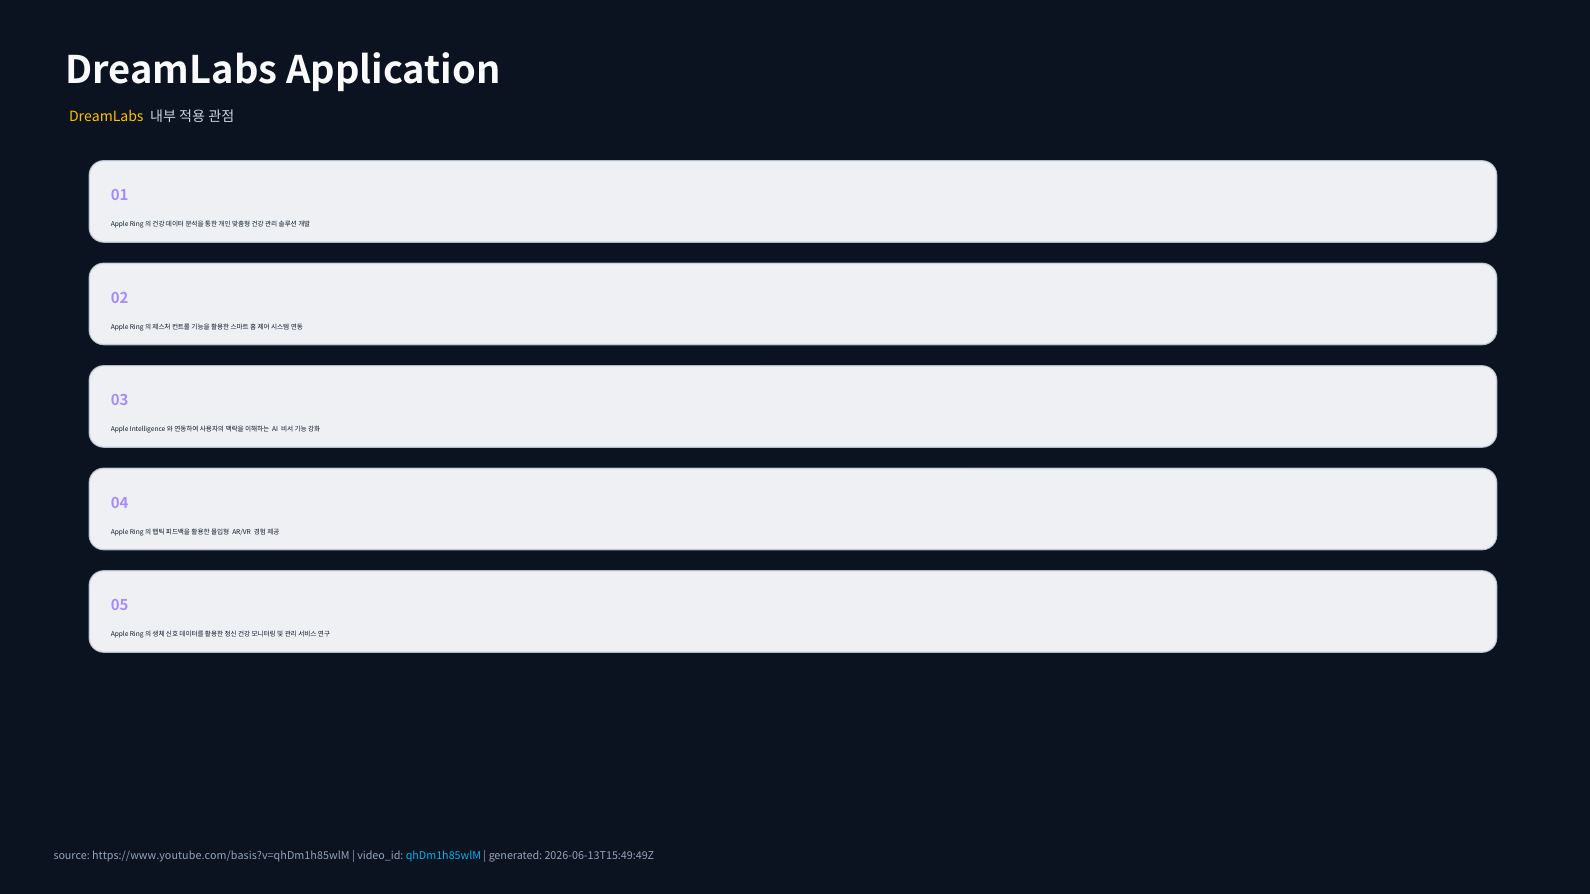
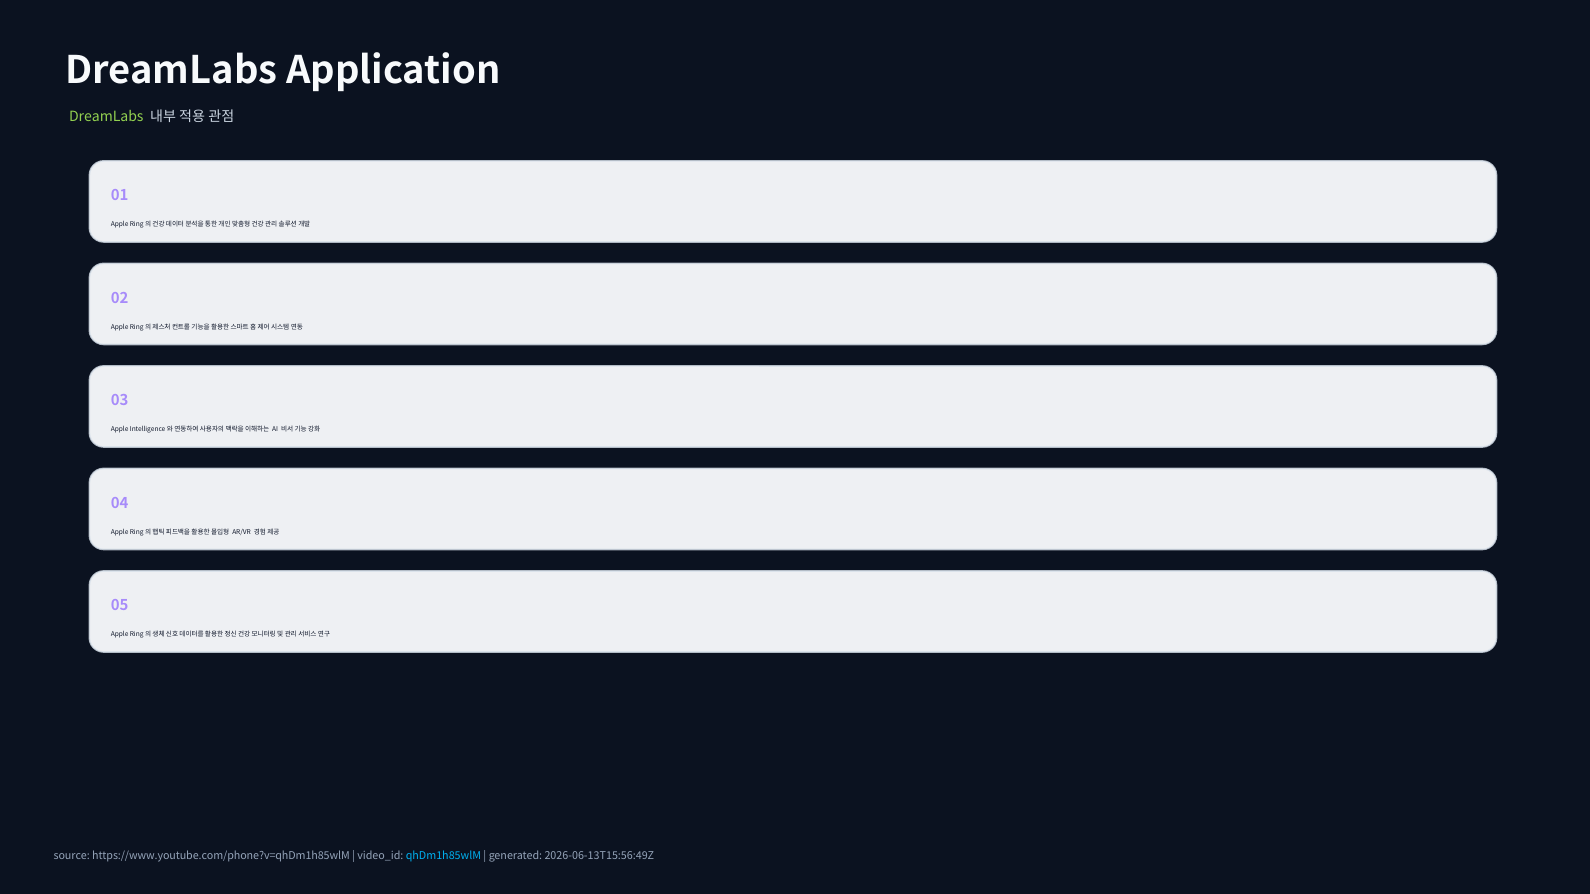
DreamLabs colour: yellow -> light green (106, 117)
https://www.youtube.com/basis?v=qhDm1h85wlM: https://www.youtube.com/basis?v=qhDm1h85wlM -> https://www.youtube.com/phone?v=qhDm1h85wlM (221, 856)
2026-06-13T15:49:49Z: 2026-06-13T15:49:49Z -> 2026-06-13T15:56:49Z (599, 856)
